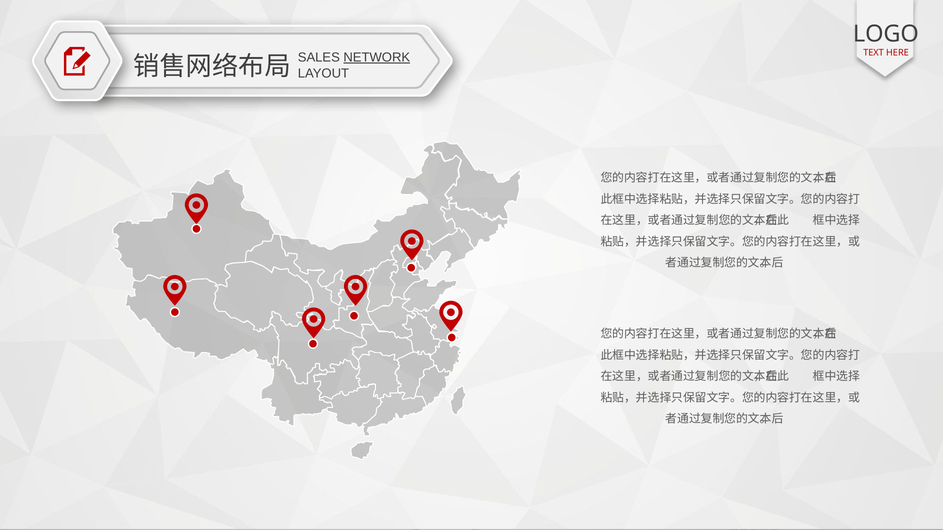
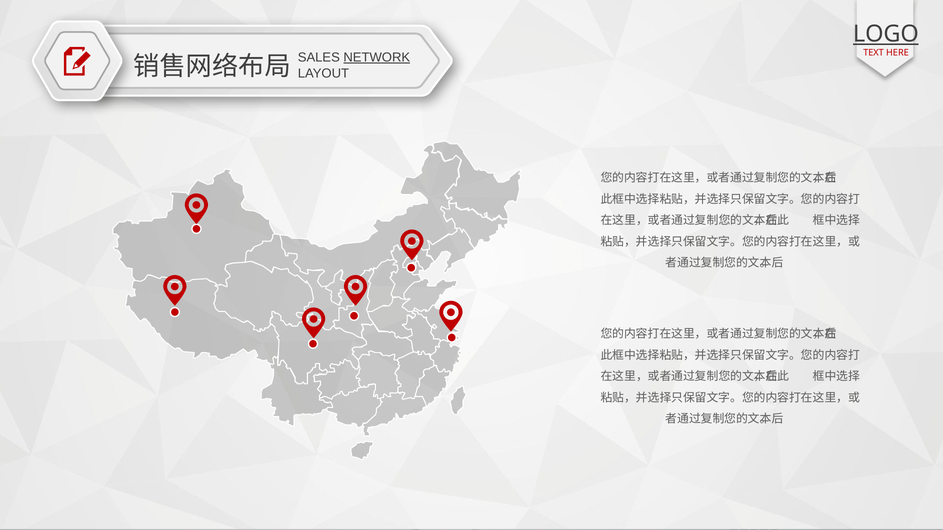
LOGO underline: none -> present (886, 34)
